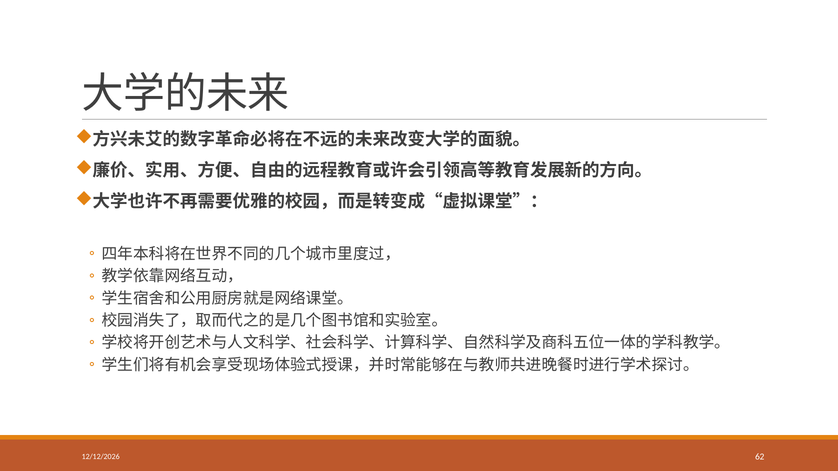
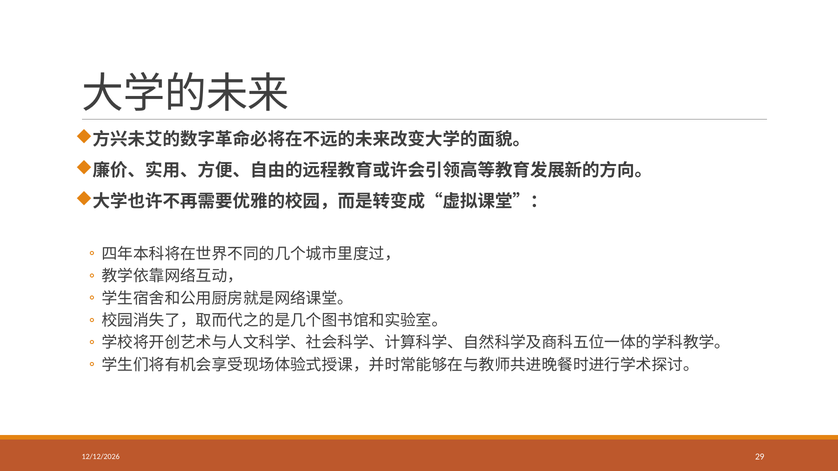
62: 62 -> 29 (760, 457)
